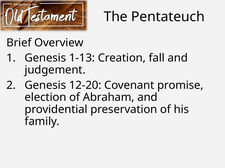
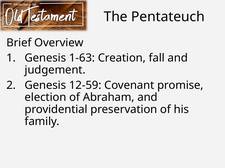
1-13: 1-13 -> 1-63 (82, 58)
12-20: 12-20 -> 12-59 (85, 86)
